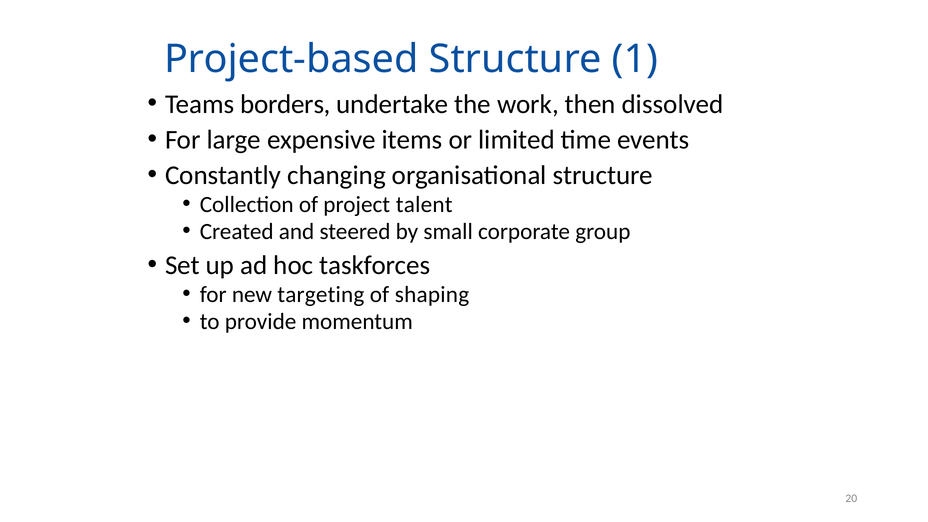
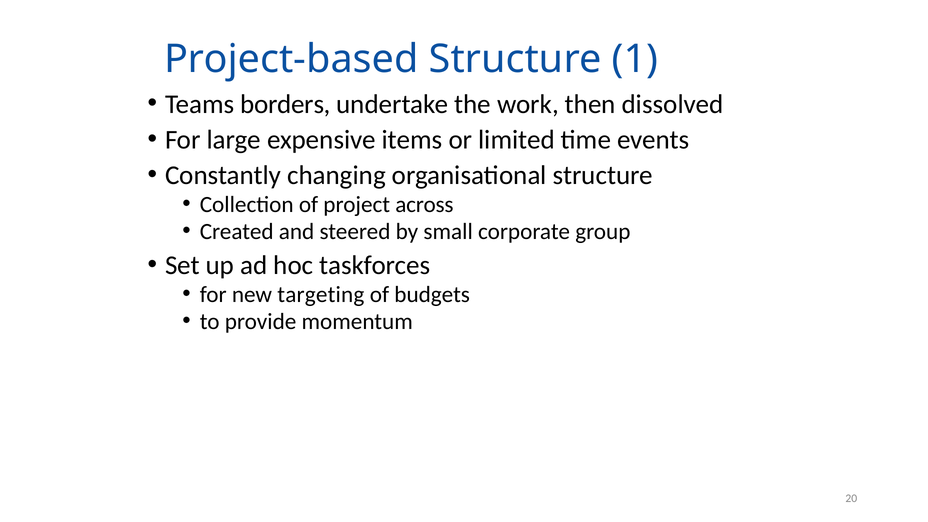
talent: talent -> across (424, 205)
shaping: shaping -> budgets (432, 294)
